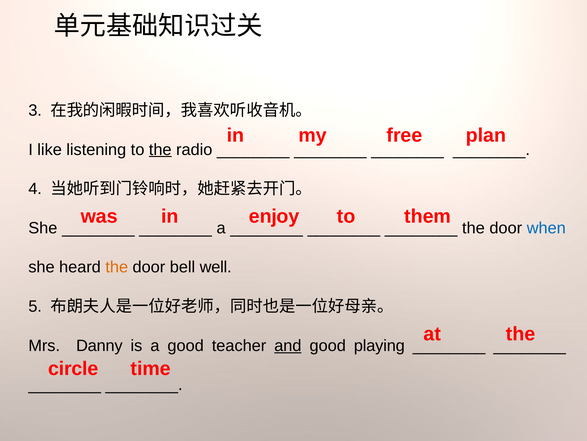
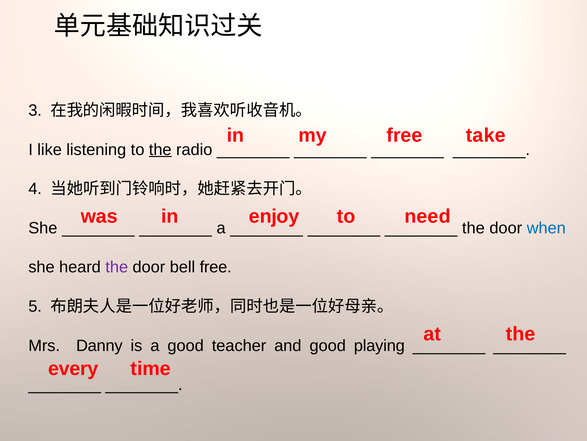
plan: plan -> take (486, 135)
them: them -> need (428, 216)
the colour: orange -> purple (117, 267)
bell well: well -> free (216, 267)
and underline: present -> none (288, 345)
circle: circle -> every (73, 368)
